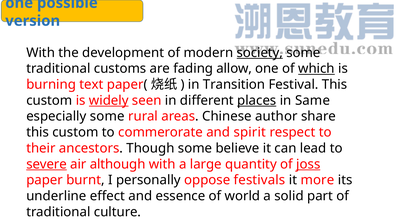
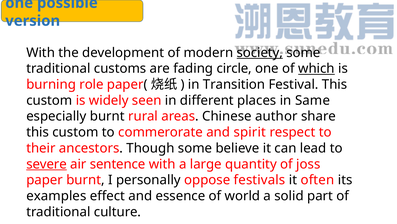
allow: allow -> circle (234, 68)
text: text -> role (91, 84)
widely underline: present -> none (109, 100)
places underline: present -> none (257, 100)
especially some: some -> burnt (107, 116)
although: although -> sentence (118, 164)
joss underline: present -> none (308, 164)
more: more -> often (317, 180)
underline: underline -> examples (56, 195)
